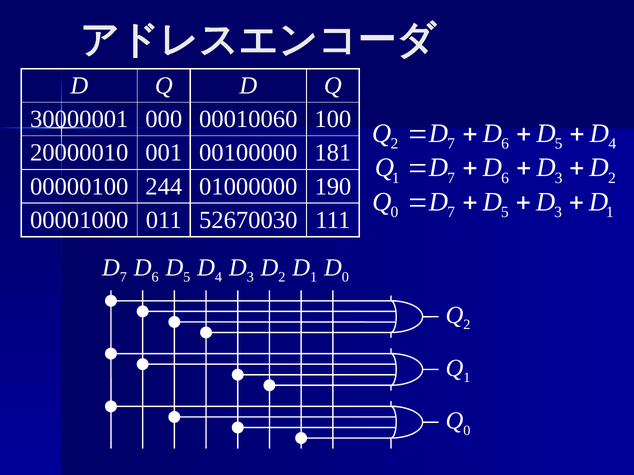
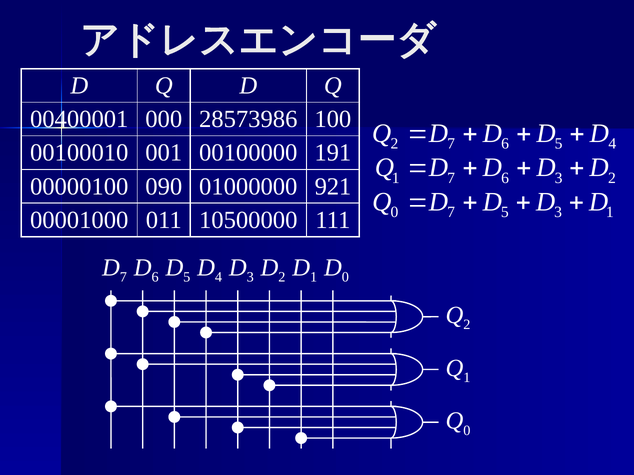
30000001: 30000001 -> 00400001 (79, 119)
00010060: 00010060 -> 28573986 (248, 119)
20000010: 20000010 -> 00100010 (79, 153)
181: 181 -> 191 (333, 153)
244: 244 -> 090 (164, 187)
190: 190 -> 921 (333, 187)
52670030: 52670030 -> 10500000 (248, 220)
